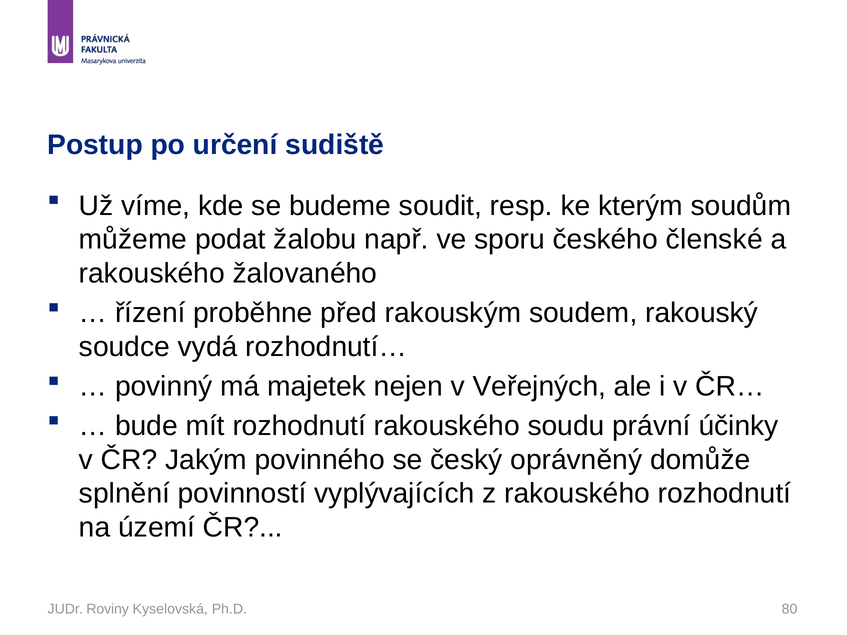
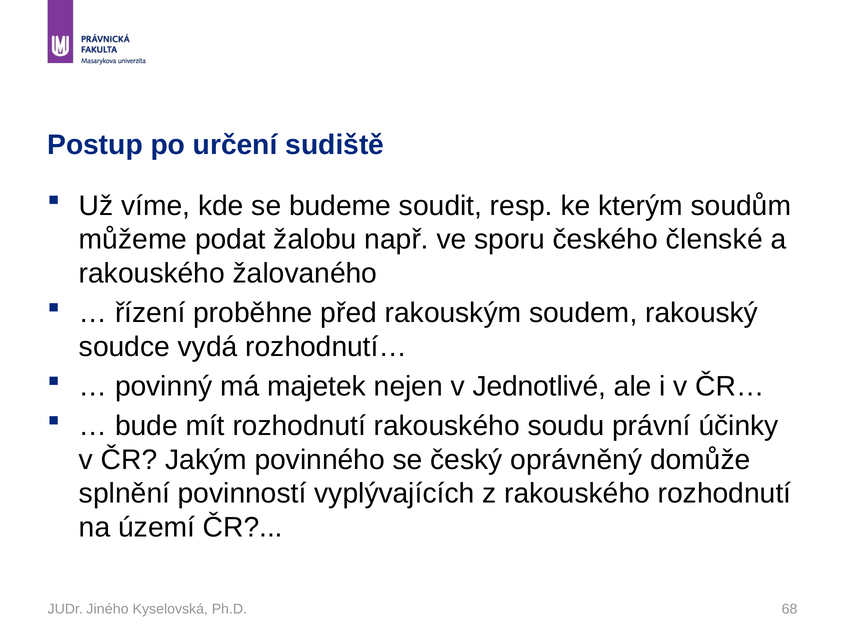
Veřejných: Veřejných -> Jednotlivé (539, 387)
Roviny: Roviny -> Jiného (107, 609)
80: 80 -> 68 (790, 609)
